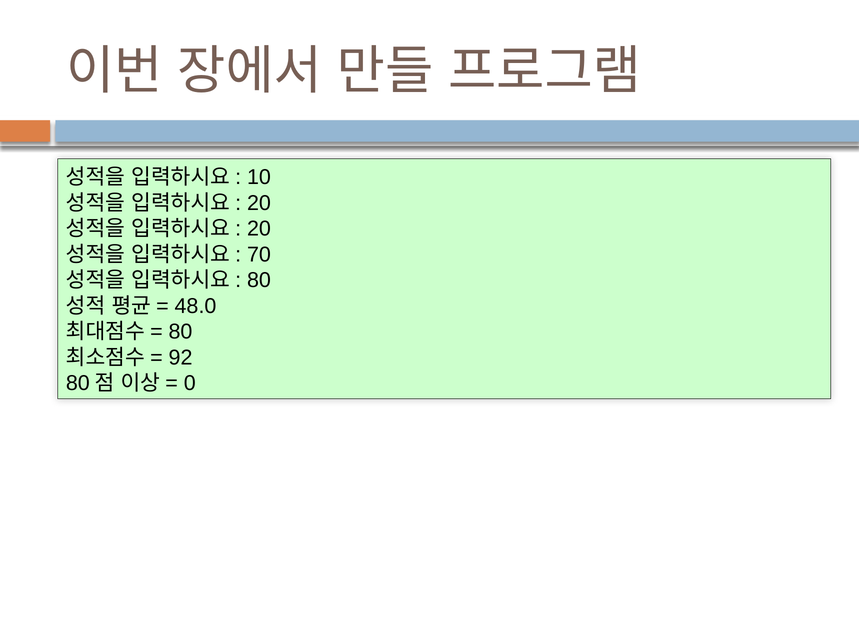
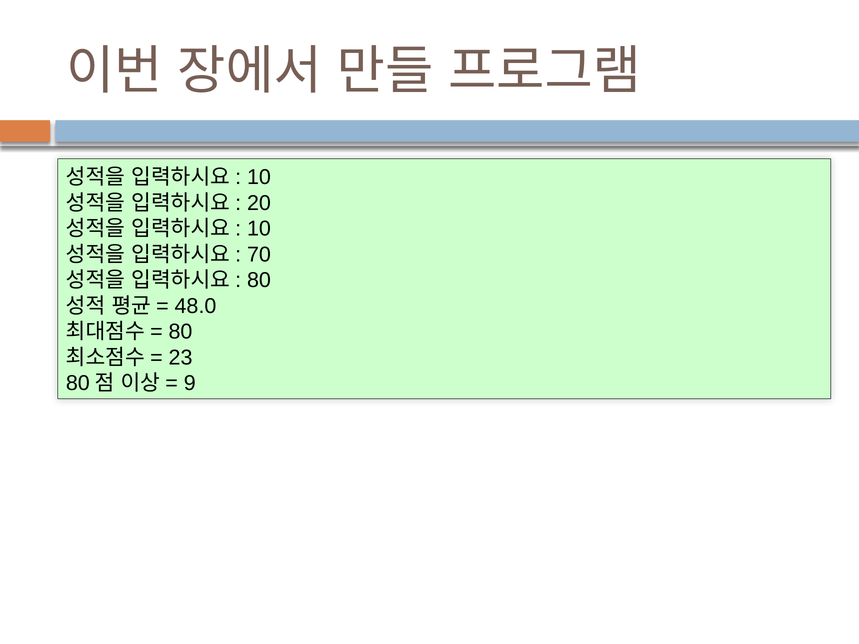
20: 20 -> 10 (259, 229)
92: 92 -> 23 (181, 358)
0: 0 -> 9 (190, 383)
